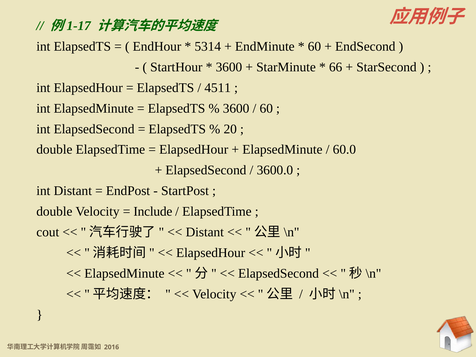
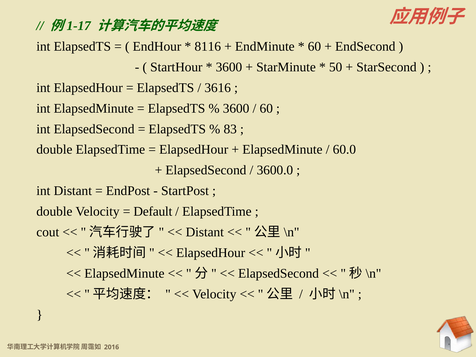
5314: 5314 -> 8116 (208, 46)
66: 66 -> 50 (336, 67)
4511: 4511 -> 3616 (218, 88)
20: 20 -> 83 (230, 129)
Include: Include -> Default (153, 212)
